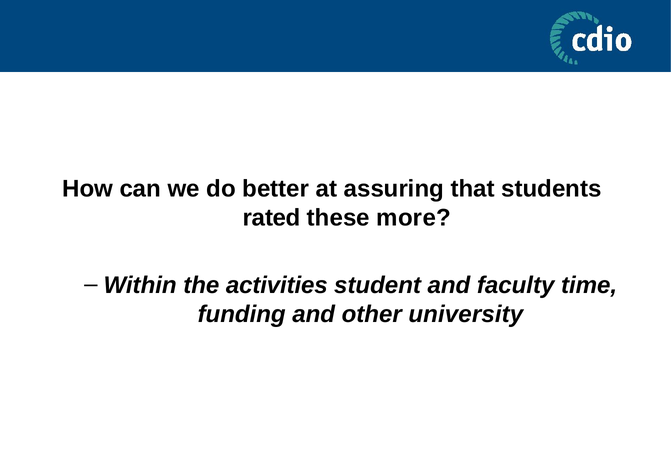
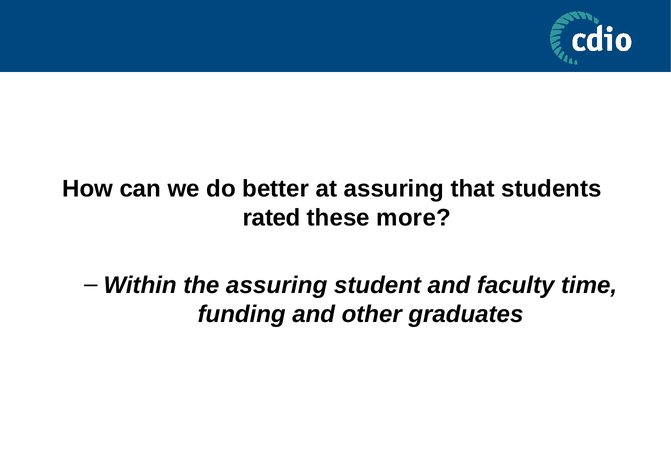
the activities: activities -> assuring (277, 286)
university: university -> graduates (466, 315)
